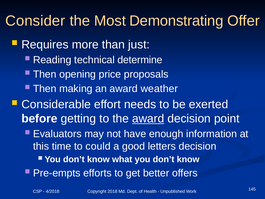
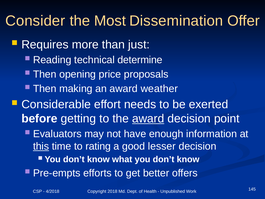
Demonstrating: Demonstrating -> Dissemination (176, 21)
this underline: none -> present (41, 146)
could: could -> rating (98, 146)
letters: letters -> lesser (162, 146)
